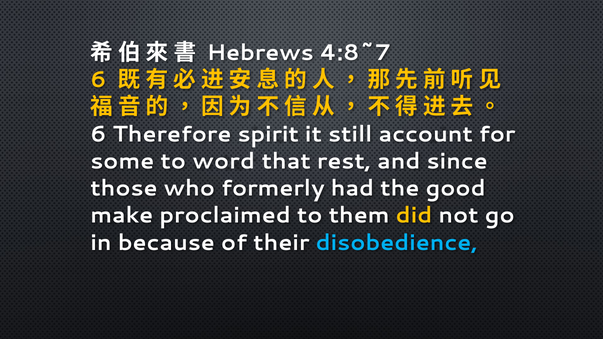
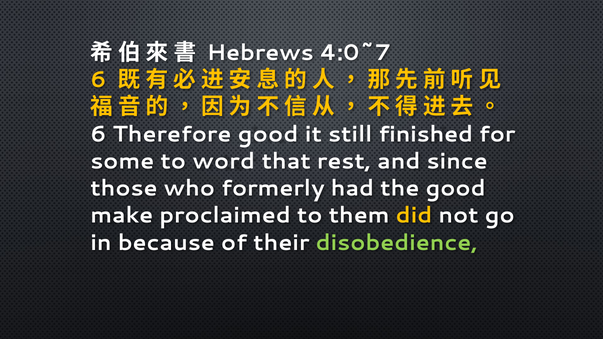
4:8~7: 4:8~7 -> 4:0~7 (355, 53)
Therefore spirit: spirit -> good (268, 134)
account: account -> finished (426, 134)
disobedience colour: light blue -> light green (397, 243)
